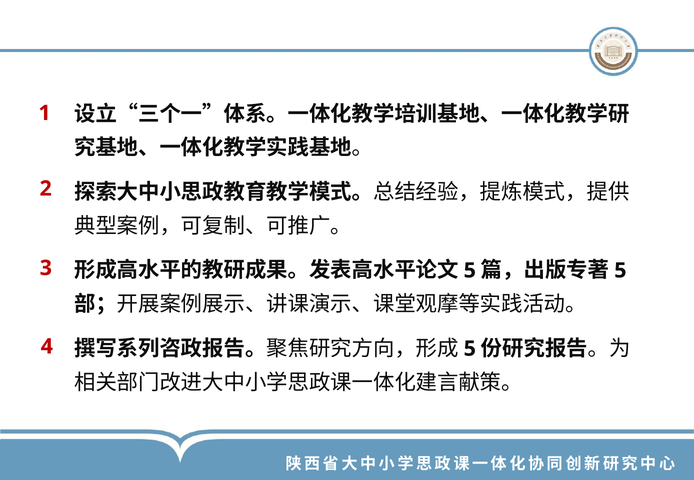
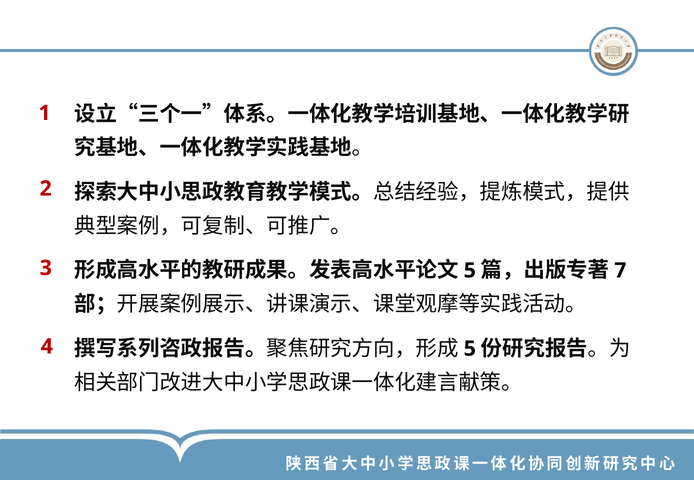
5: 5 -> 7 (620, 271)
